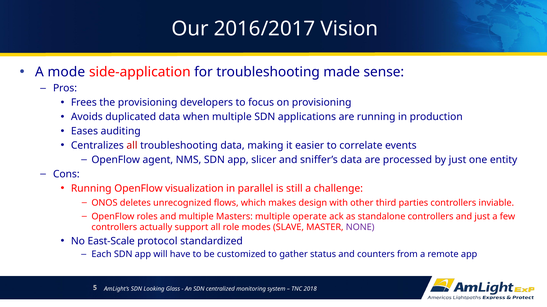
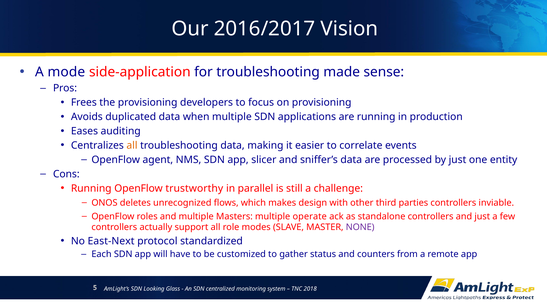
all colour: red -> orange (132, 146)
visualization: visualization -> trustworthy (194, 189)
East-Scale: East-Scale -> East-Next (111, 242)
